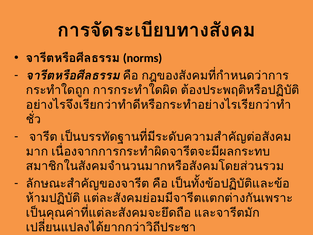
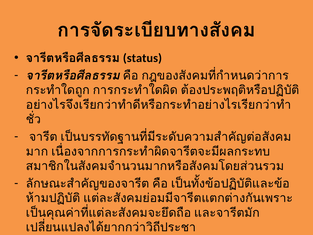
norms: norms -> status (142, 58)
